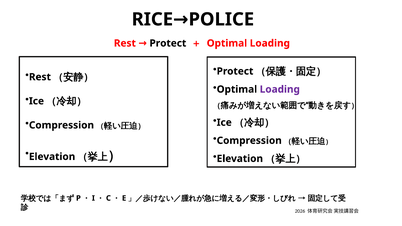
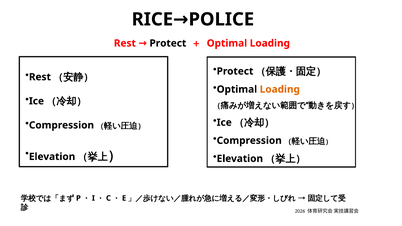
Loading colour: purple -> orange (280, 89)
